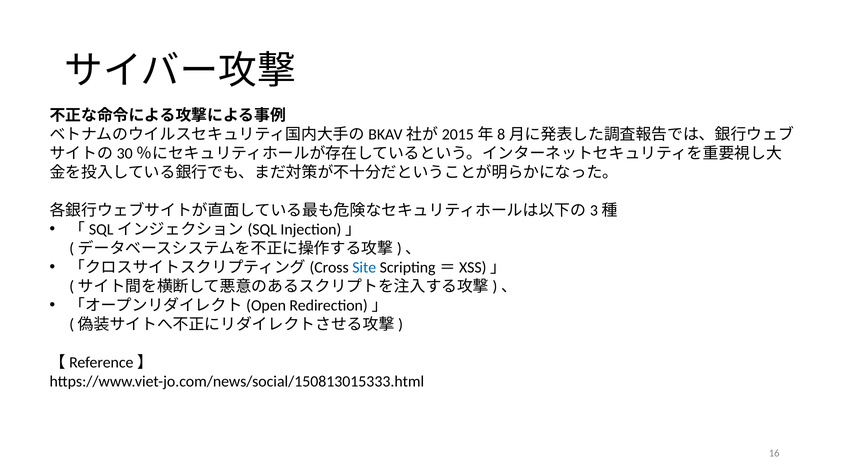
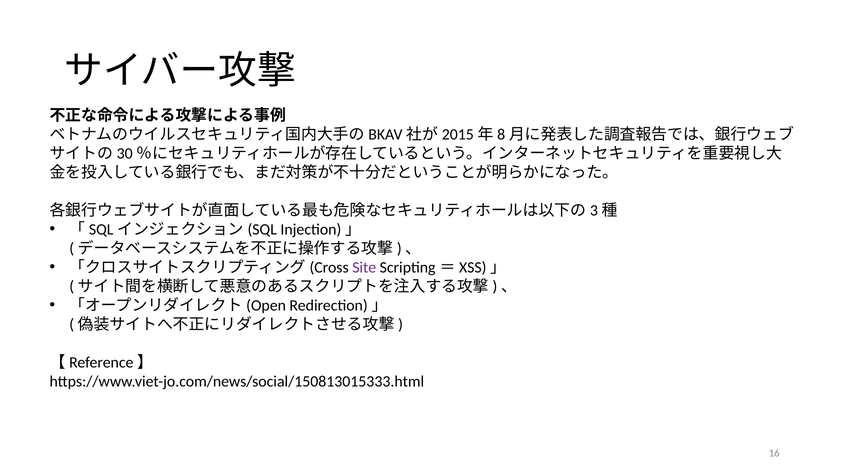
Site colour: blue -> purple (364, 267)
